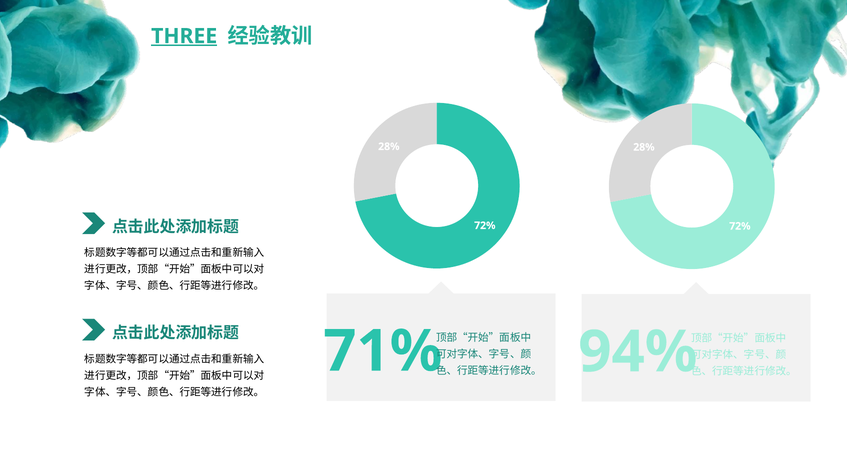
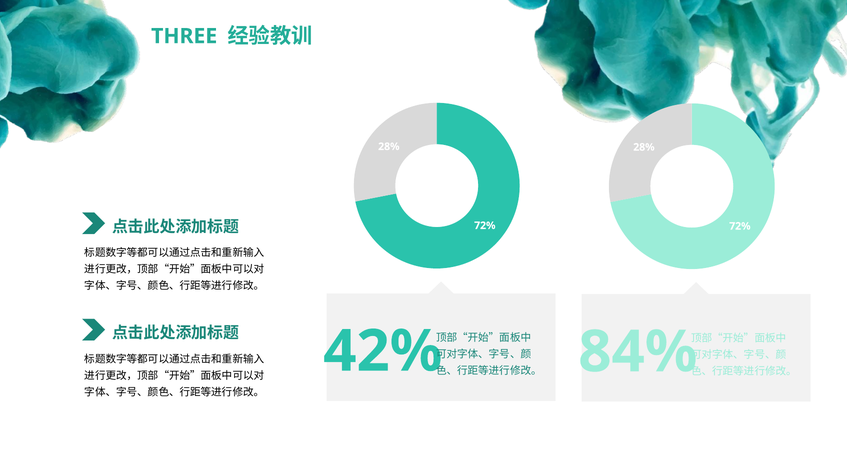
THREE underline: present -> none (184, 36)
71%: 71% -> 42% (383, 352)
94%: 94% -> 84% (638, 352)
